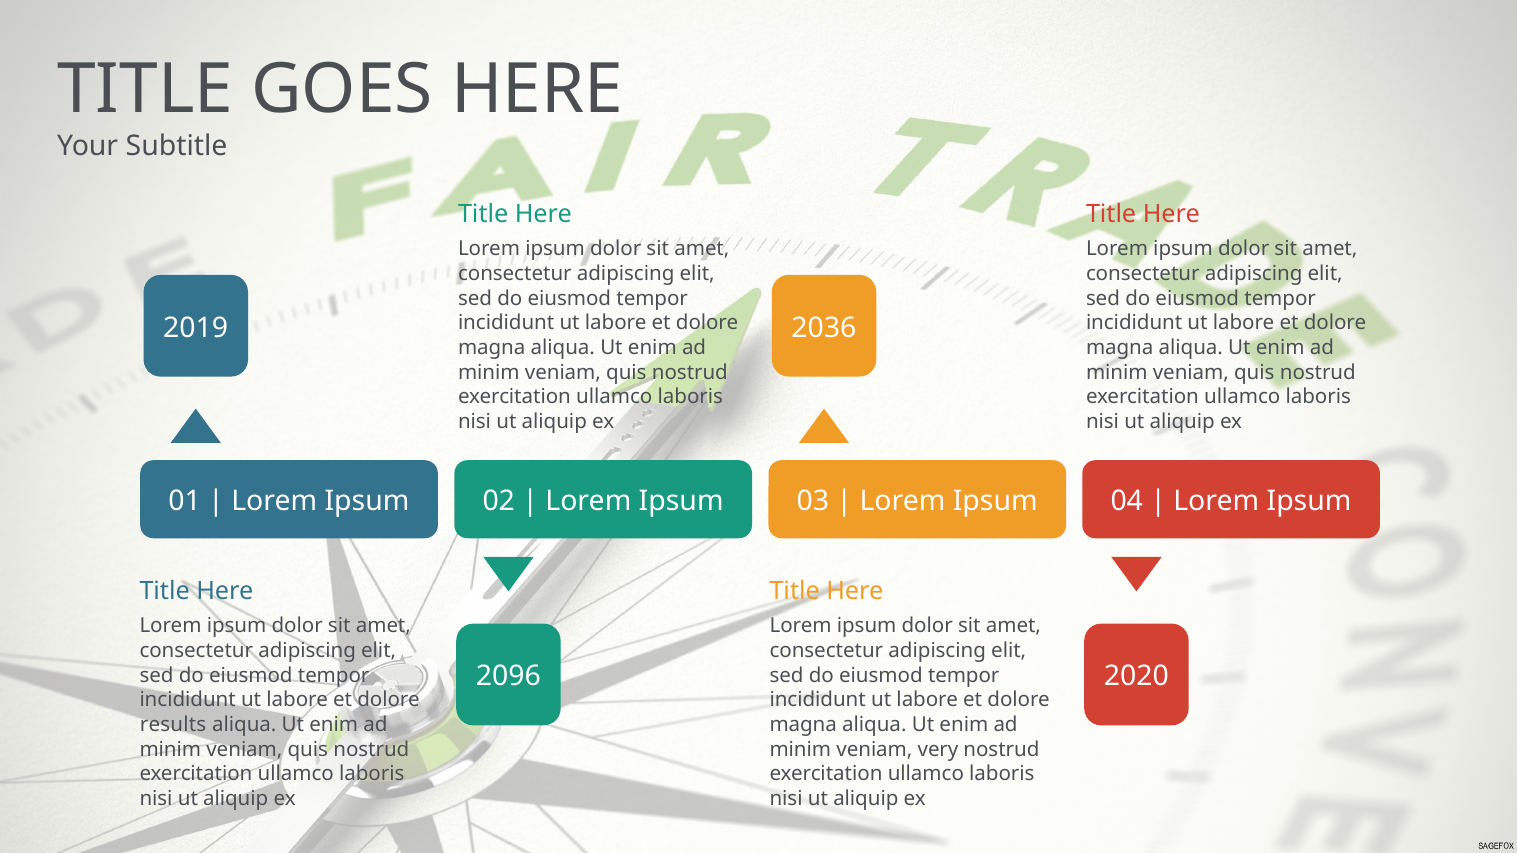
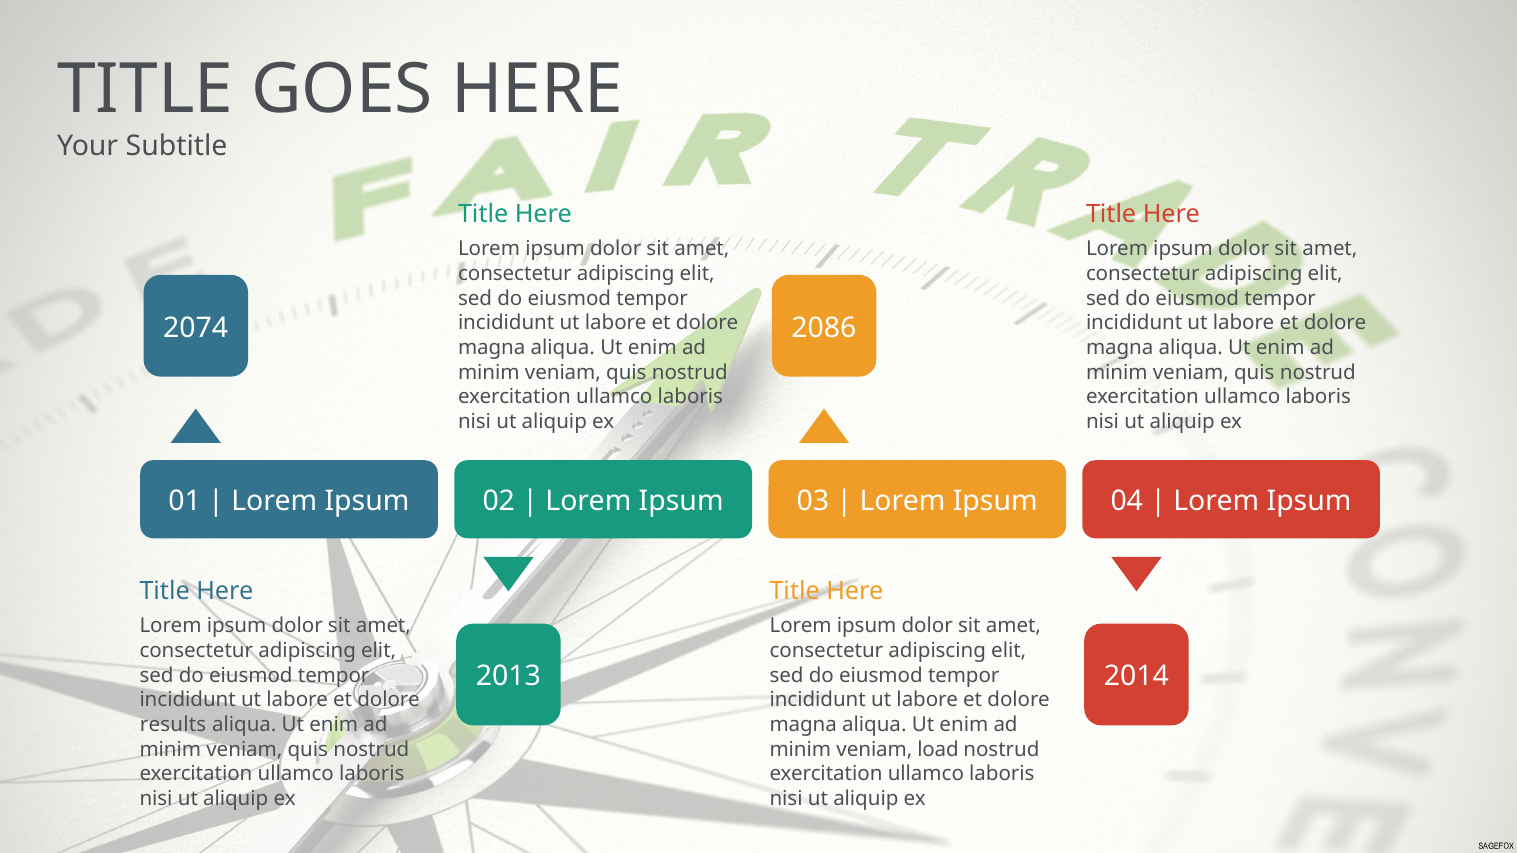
2019: 2019 -> 2074 (196, 328)
2036: 2036 -> 2086 (824, 328)
2096: 2096 -> 2013 (508, 677)
2020: 2020 -> 2014 (1136, 677)
very: very -> load (938, 750)
